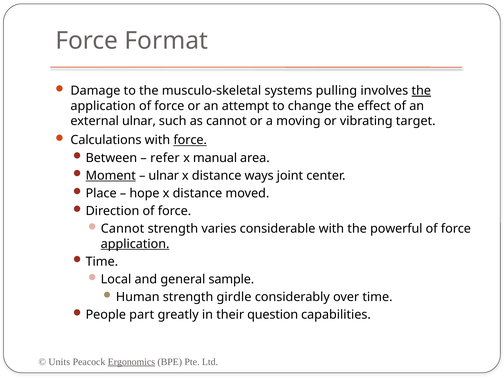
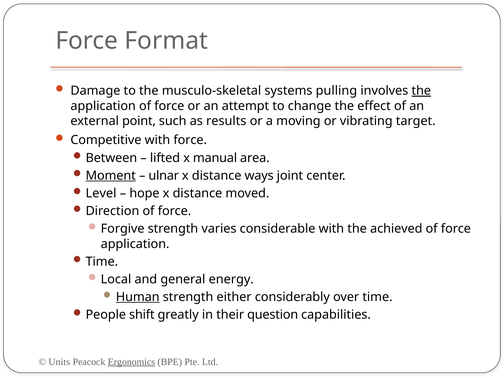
external ulnar: ulnar -> point (139, 121)
as cannot: cannot -> results (226, 121)
Calculations: Calculations -> Competitive (106, 140)
force underline: present -> none (190, 140)
refer: refer -> lifted (165, 158)
Place: Place -> Level (101, 193)
Cannot: Cannot -> Forgive (123, 229)
powerful: powerful -> achieved (396, 229)
application underline: present -> none (135, 244)
sample: sample -> energy (231, 279)
Human underline: none -> present (138, 297)
girdle: girdle -> either (234, 297)
part: part -> shift (142, 315)
